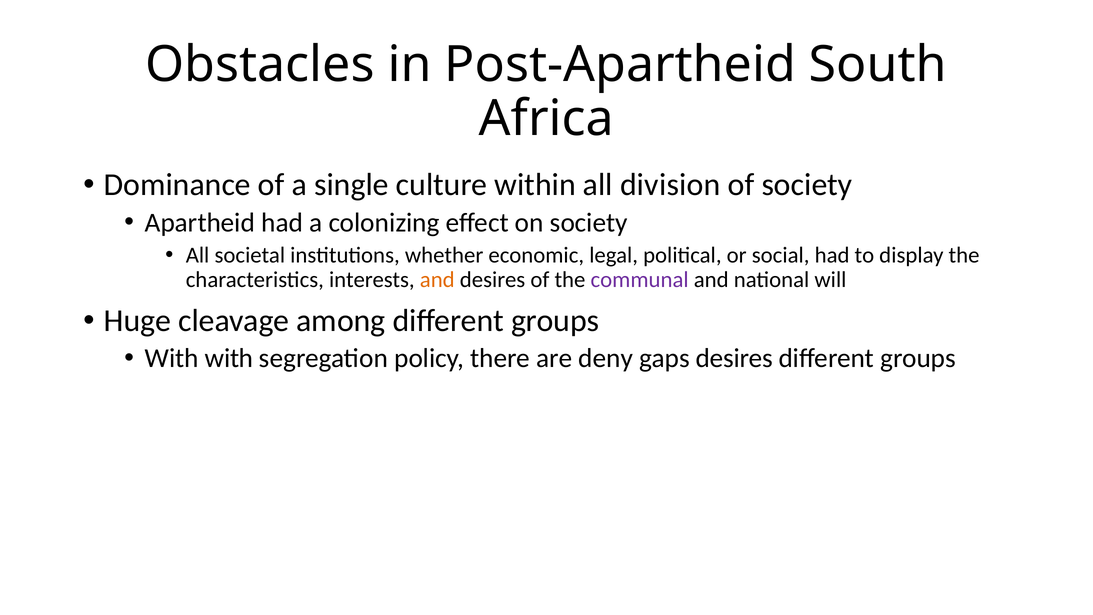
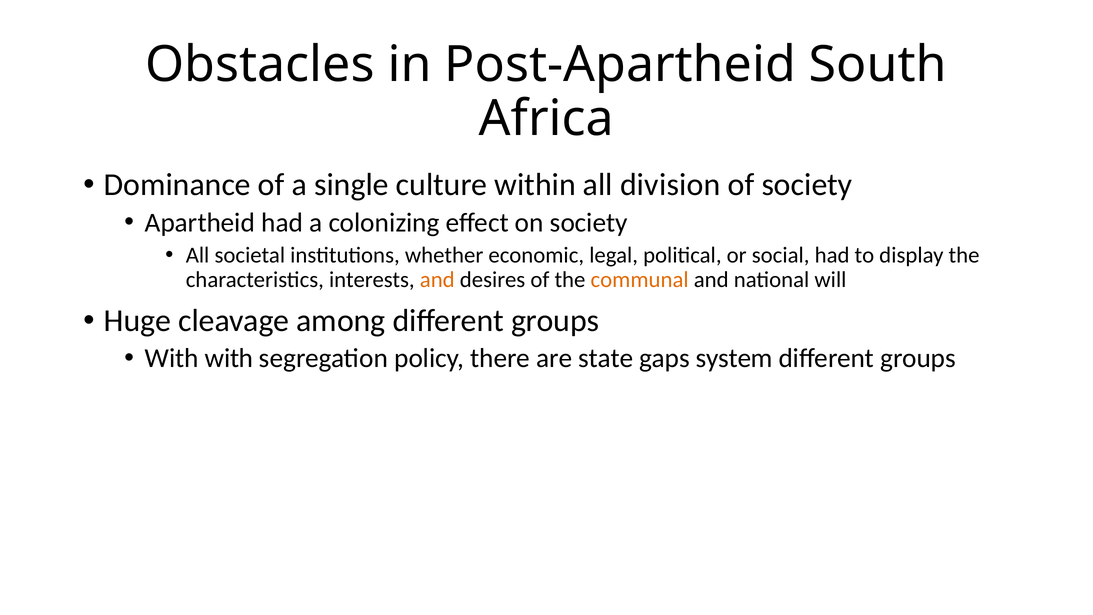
communal colour: purple -> orange (640, 280)
deny: deny -> state (606, 358)
gaps desires: desires -> system (734, 358)
